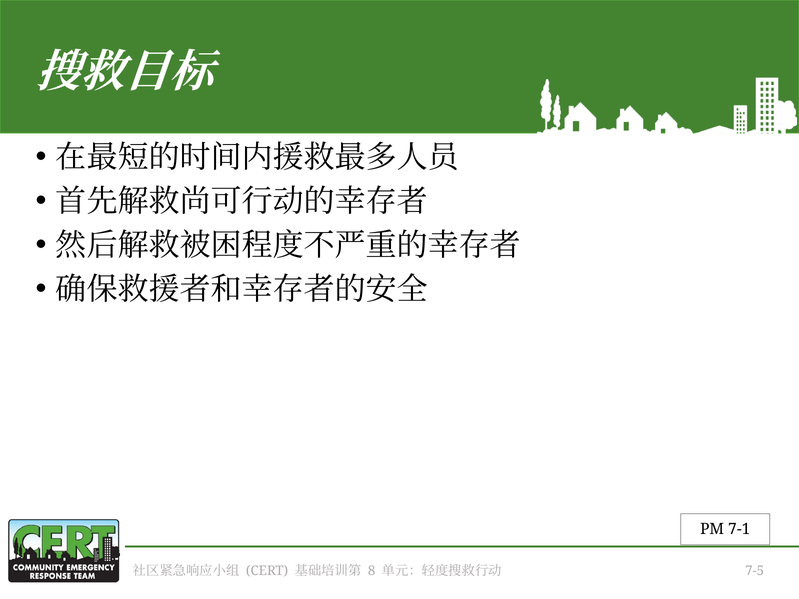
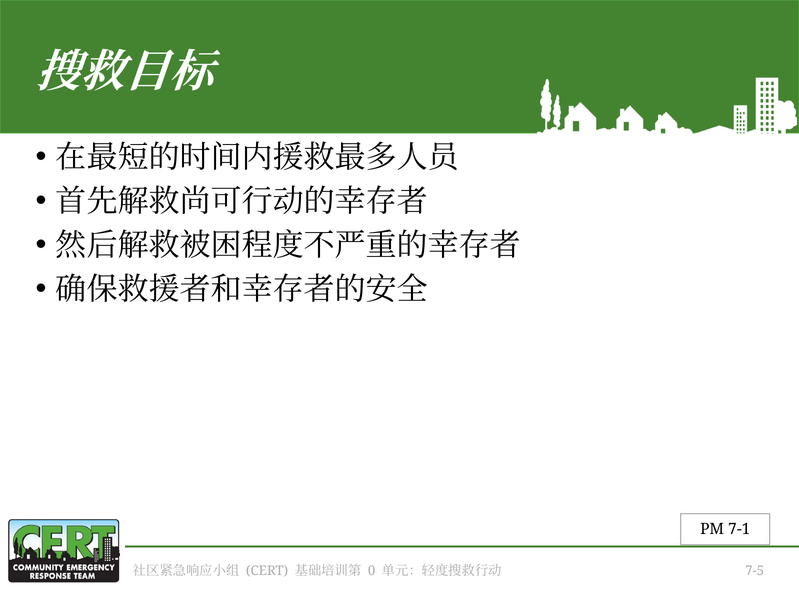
8: 8 -> 0 (372, 571)
